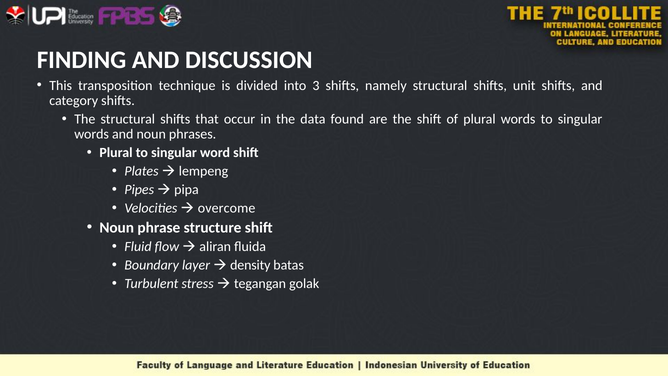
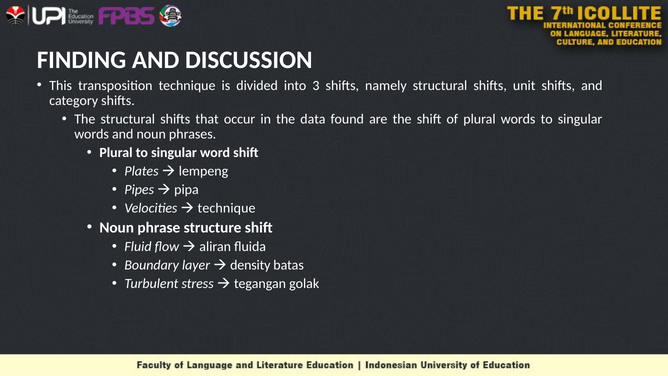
overcome: overcome -> technique (227, 208)
